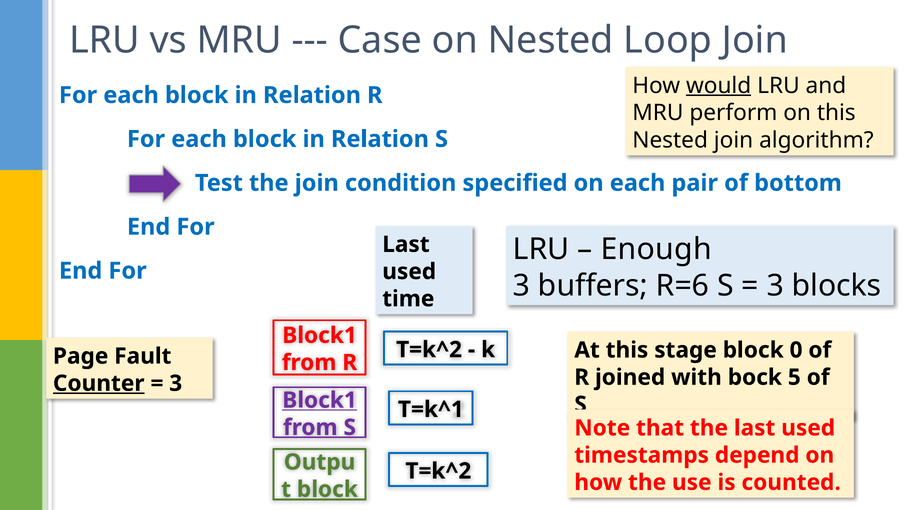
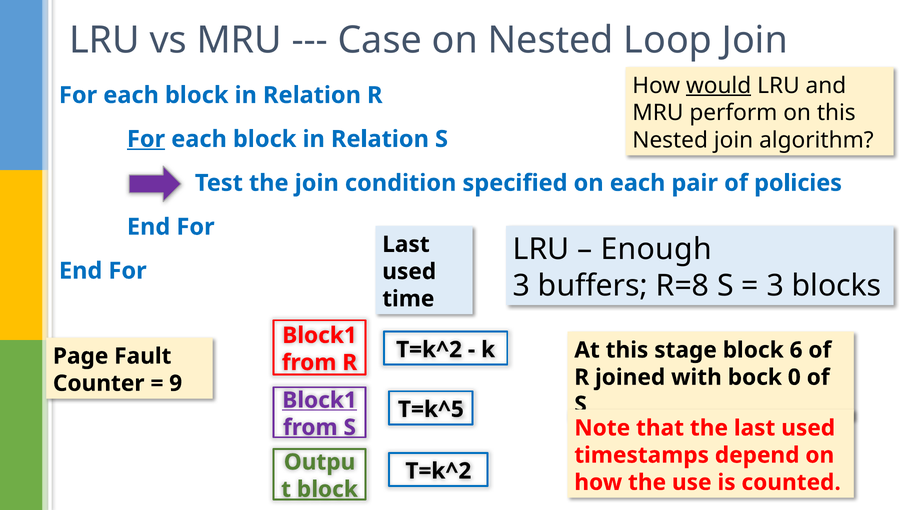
For underline: none -> present (146, 139)
bottom: bottom -> policies (798, 183)
R=6: R=6 -> R=8 (682, 286)
0: 0 -> 6 (796, 350)
5: 5 -> 0 (794, 377)
Counter underline: present -> none (99, 383)
3: 3 -> 9 (176, 383)
T=k^1: T=k^1 -> T=k^5 (431, 409)
